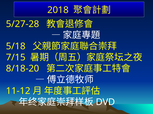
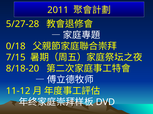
2018: 2018 -> 2011 (58, 10)
5/18: 5/18 -> 0/18 (16, 47)
